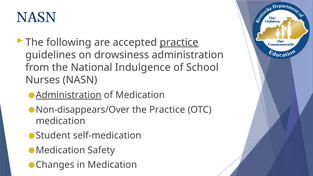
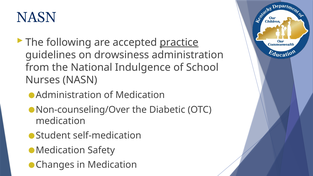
Administration underline: present -> none (69, 95)
Non-disappears/Over: Non-disappears/Over -> Non-counseling/Over (83, 110)
the Practice: Practice -> Diabetic (167, 110)
